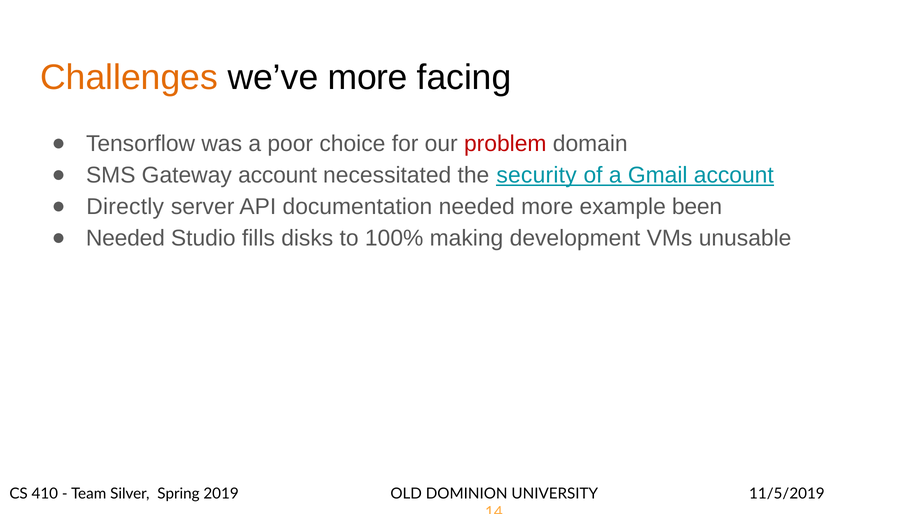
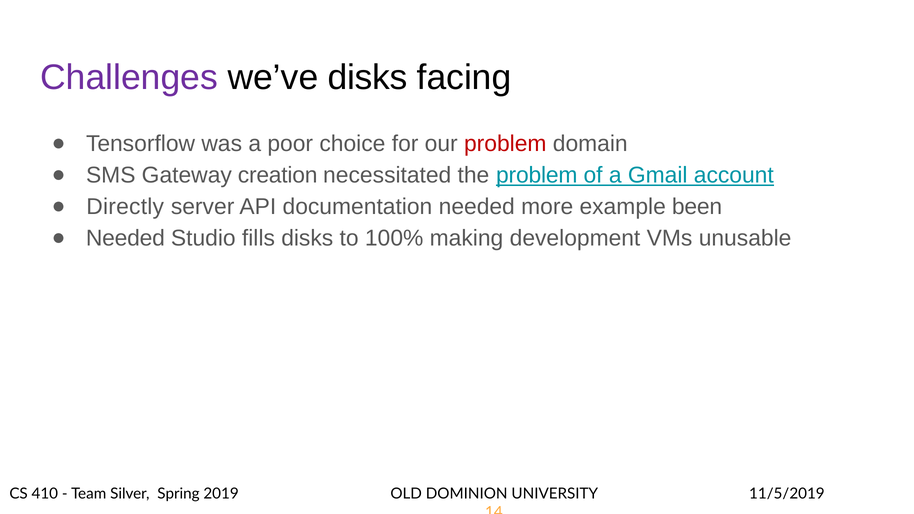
Challenges colour: orange -> purple (129, 77)
we’ve more: more -> disks (368, 77)
Gateway account: account -> creation (278, 175)
the security: security -> problem (537, 175)
